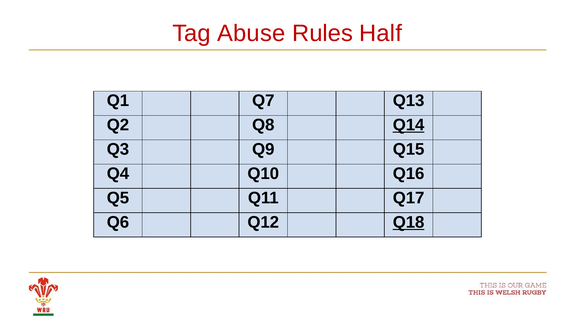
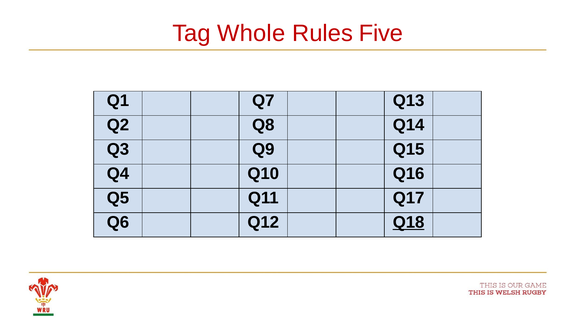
Abuse: Abuse -> Whole (251, 33)
Half: Half -> Five (381, 33)
Q14 underline: present -> none (409, 125)
